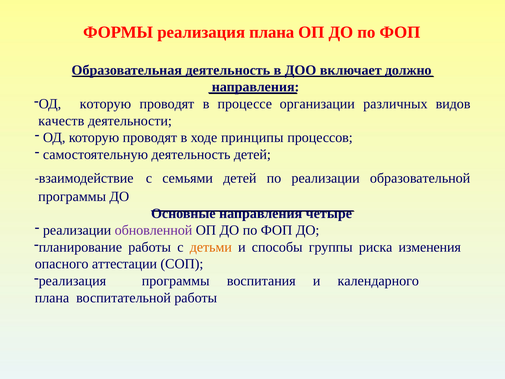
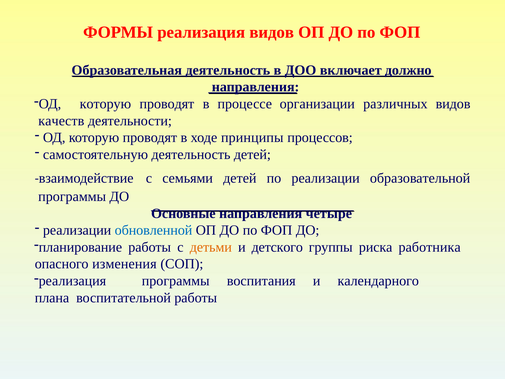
реализация плана: плана -> видов (272, 32)
обновленной colour: purple -> blue (154, 230)
способы: способы -> детского (277, 247)
изменения: изменения -> работника (430, 247)
аттестации: аттестации -> изменения (124, 264)
